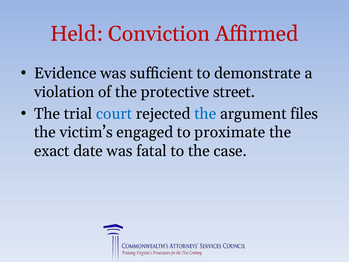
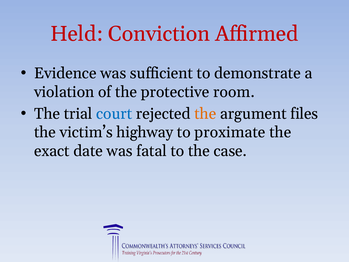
street: street -> room (234, 92)
the colour: blue -> orange (205, 114)
engaged: engaged -> highway (145, 132)
